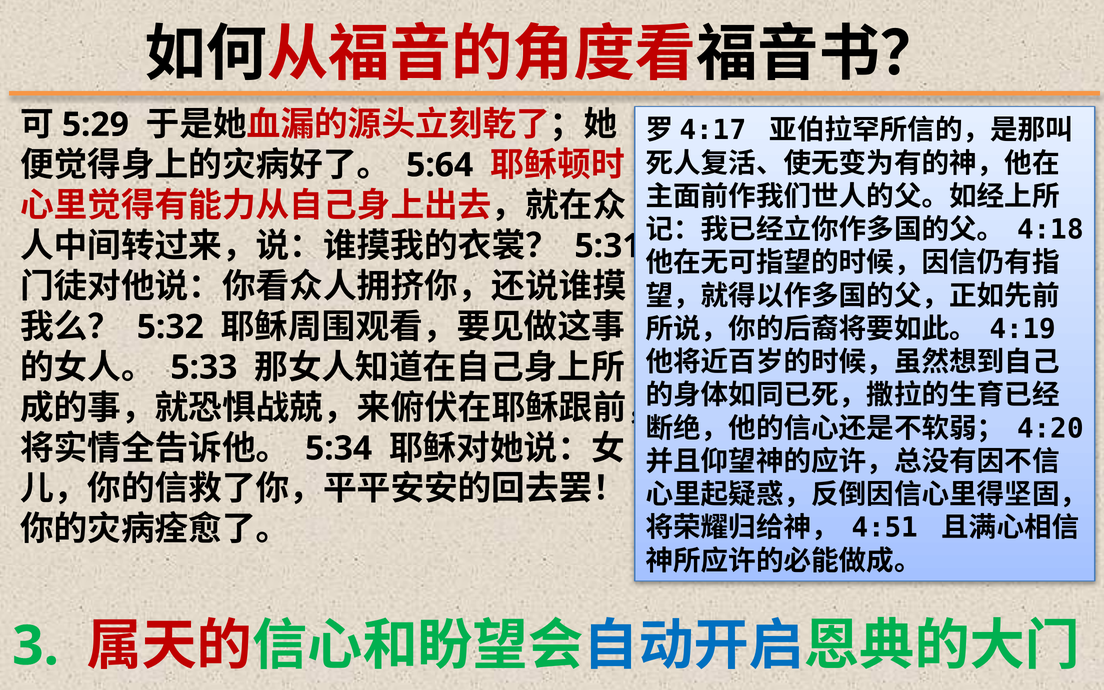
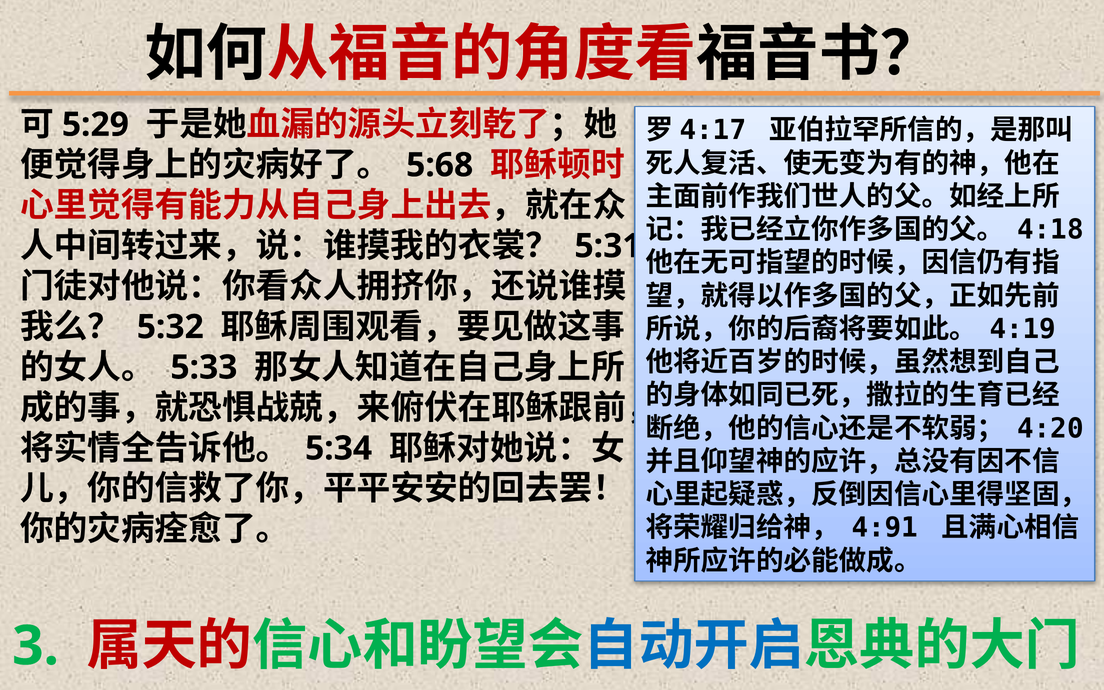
5:64: 5:64 -> 5:68 (440, 165)
4:51: 4:51 -> 4:91 (885, 528)
